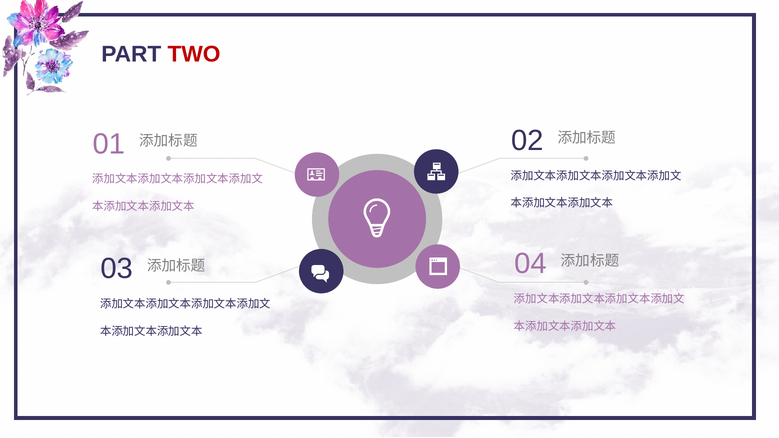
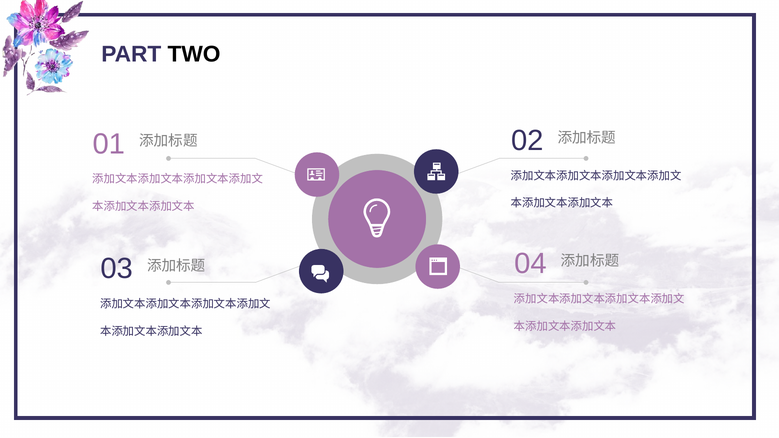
TWO colour: red -> black (194, 54)
